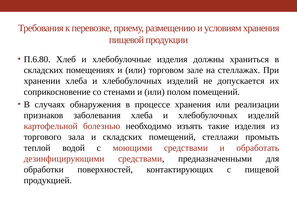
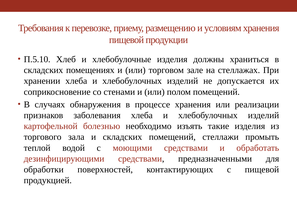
П.6.80: П.6.80 -> П.5.10 (37, 60)
